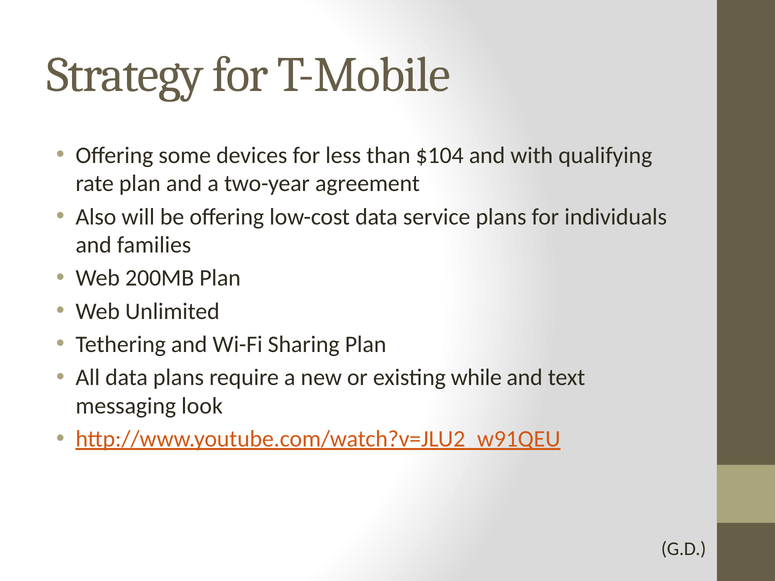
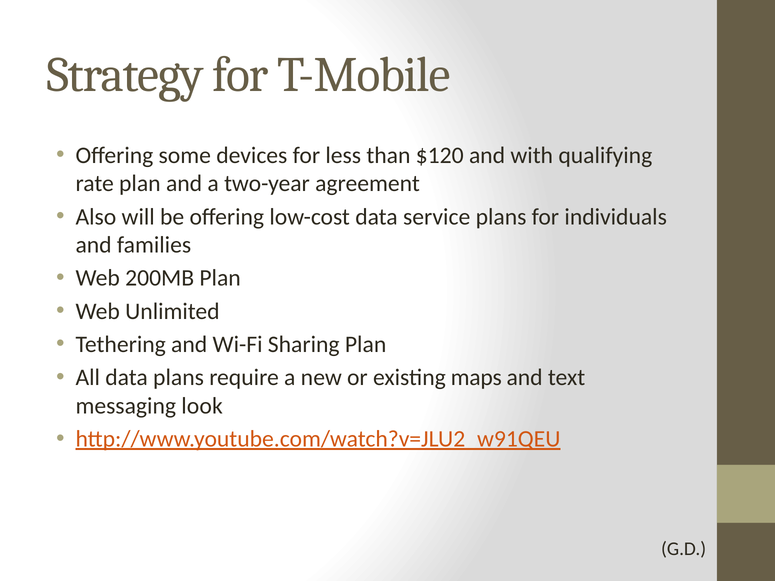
$104: $104 -> $120 (440, 155)
while: while -> maps (476, 378)
